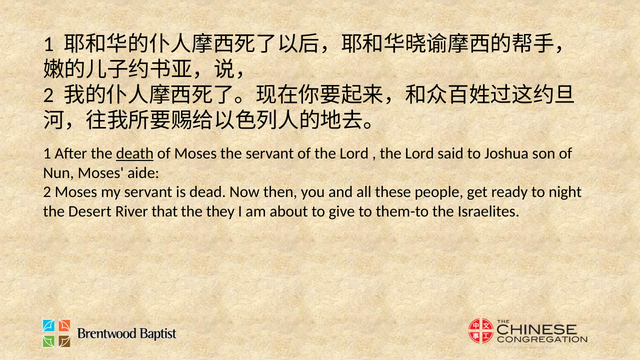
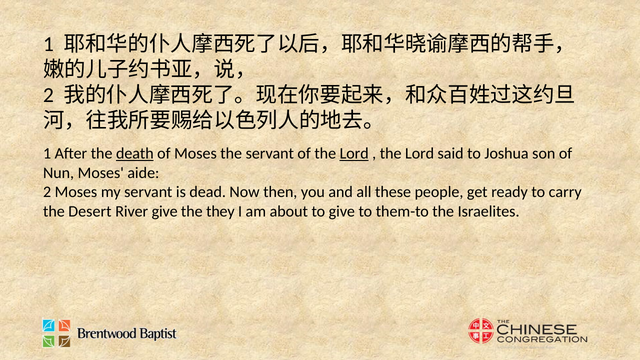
Lord underline: none -> present (354, 154)
night: night -> carry (565, 192)
River that: that -> give (165, 211)
